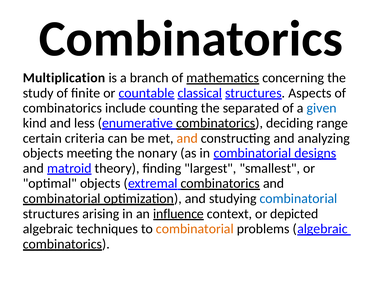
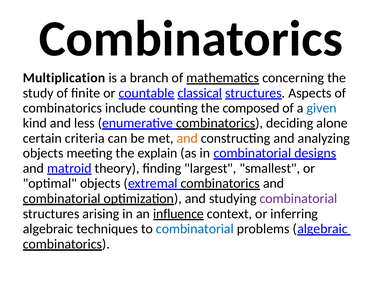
separated: separated -> composed (251, 108)
range: range -> alone (332, 123)
nonary: nonary -> explain (157, 153)
combinatorial colour: blue -> purple (299, 199)
depicted: depicted -> inferring (294, 214)
combinatorial colour: orange -> blue (195, 229)
